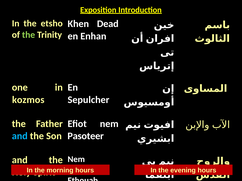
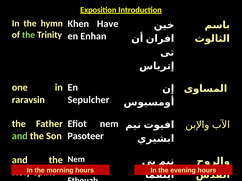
etsho: etsho -> hymn (52, 23)
Dead: Dead -> Have (108, 24)
kozmos: kozmos -> raravsin (28, 100)
and colour: light blue -> light green (20, 136)
